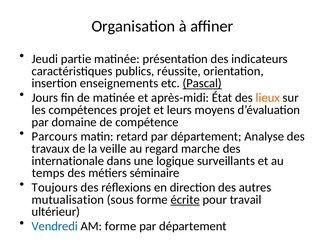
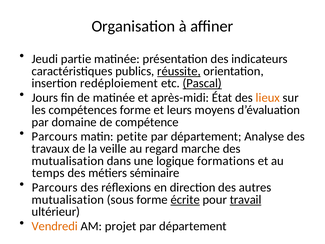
réussite underline: none -> present (179, 71)
enseignements: enseignements -> redéploiement (119, 83)
compétences projet: projet -> forme (135, 110)
retard: retard -> petite (132, 136)
internationale: internationale -> mutualisation (68, 161)
surveillants: surveillants -> formations (226, 161)
Toujours: Toujours -> Parcours (55, 187)
travail underline: none -> present (246, 199)
Vendredi colour: blue -> orange (55, 226)
AM forme: forme -> projet (121, 226)
